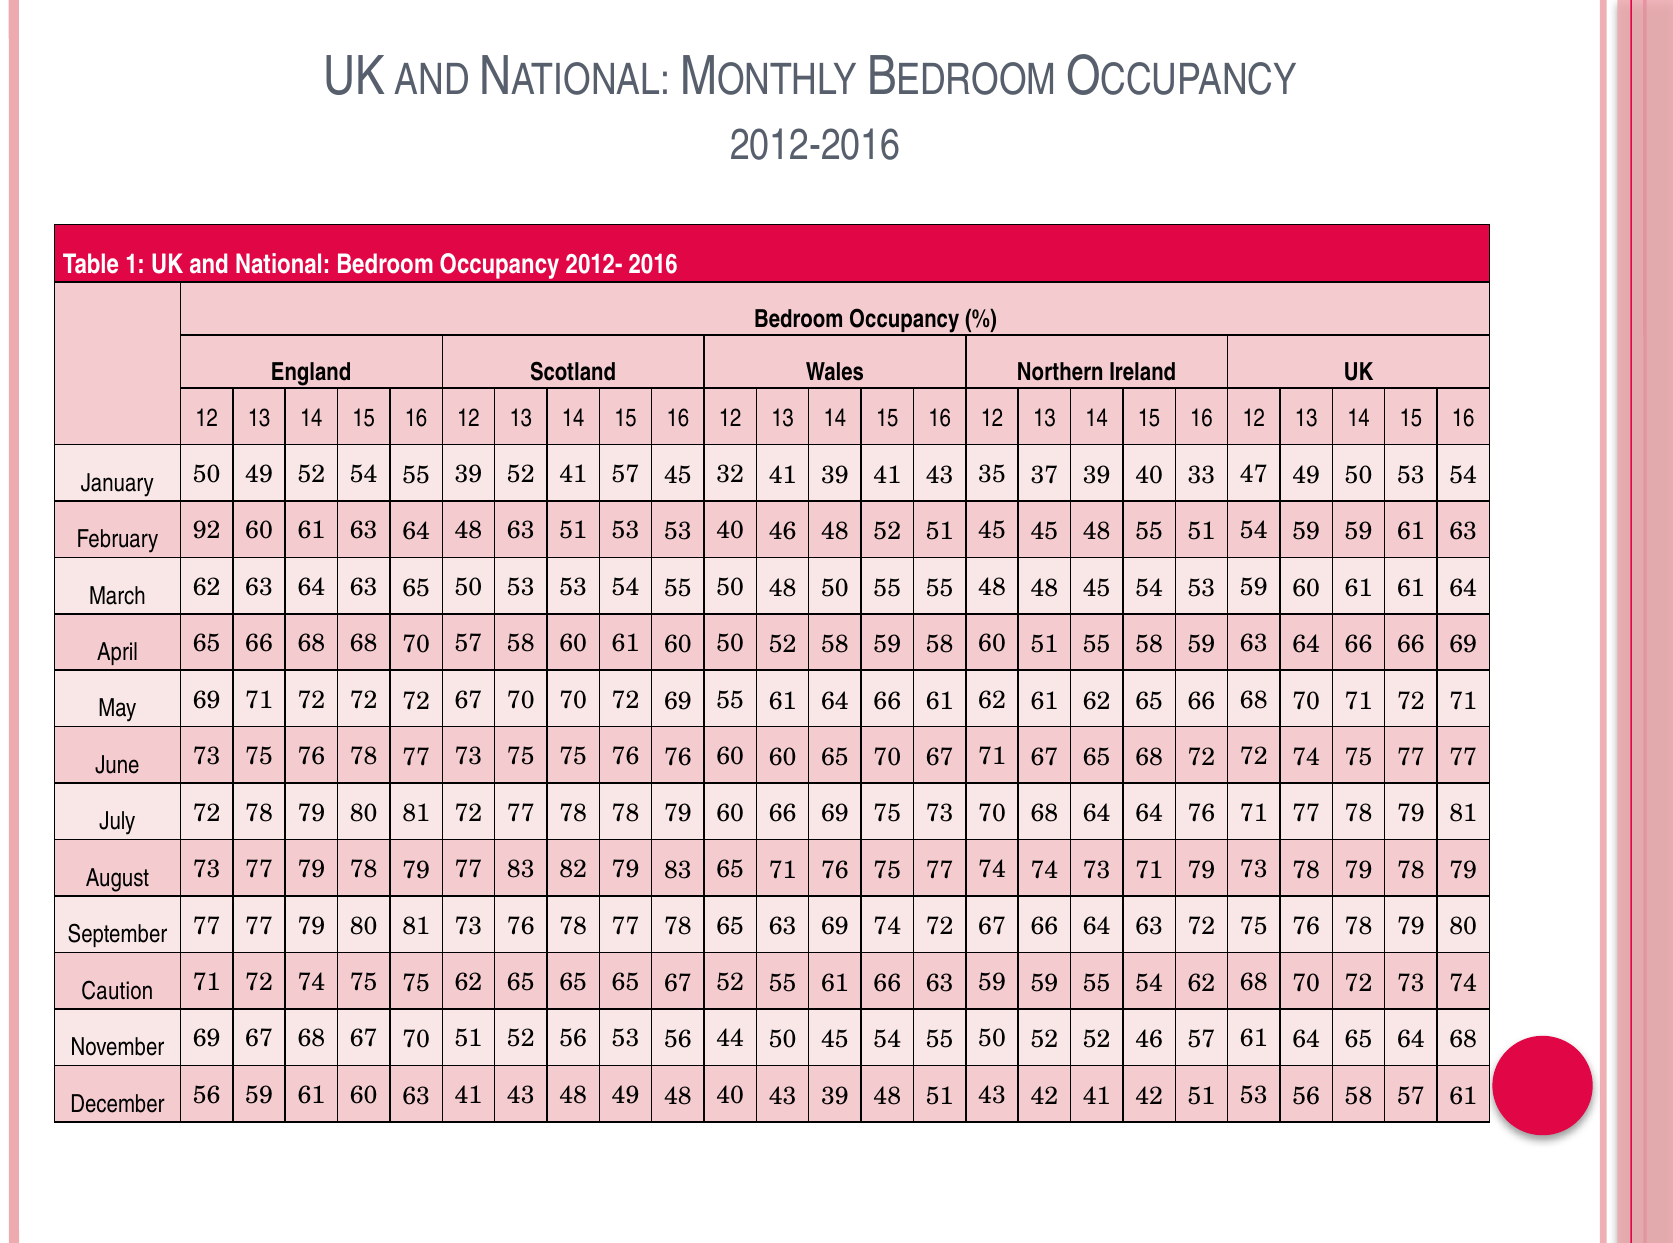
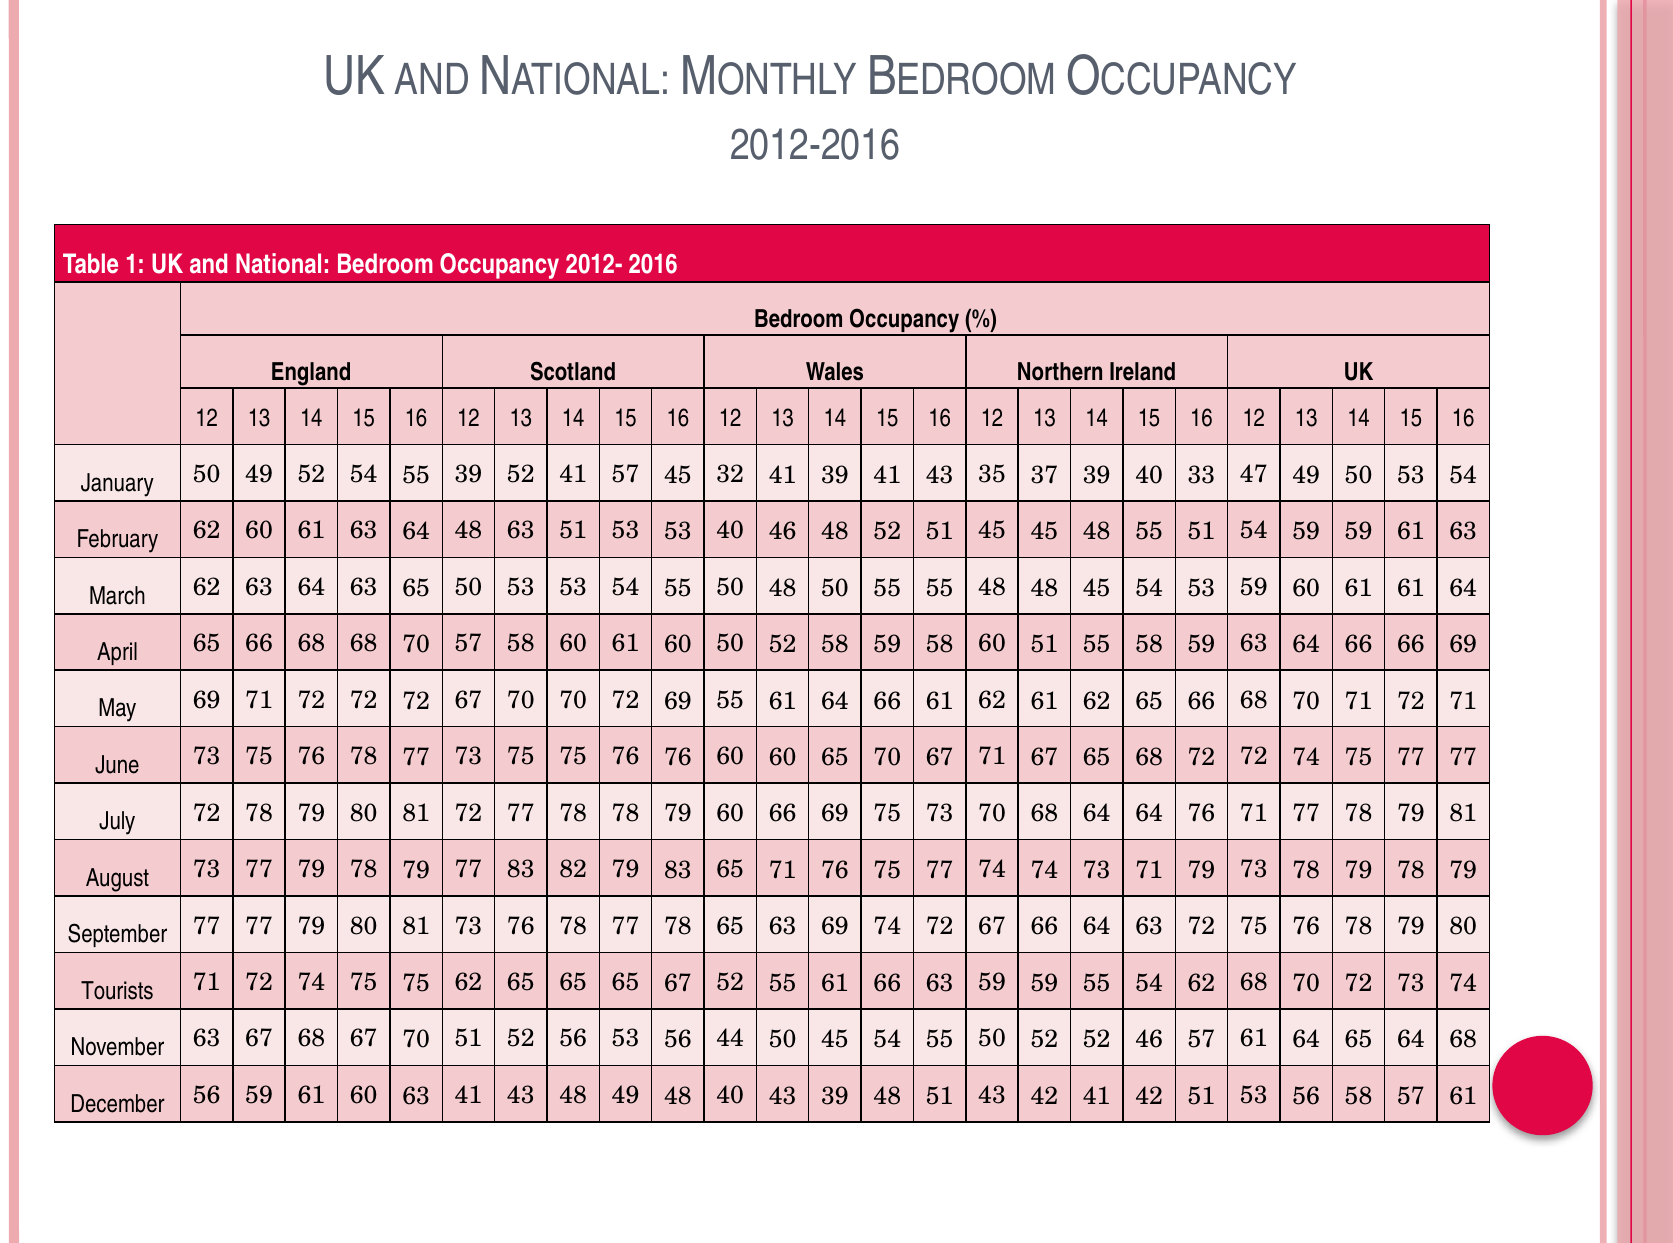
February 92: 92 -> 62 (207, 531)
Caution: Caution -> Tourists (118, 991)
November 69: 69 -> 63 (207, 1039)
